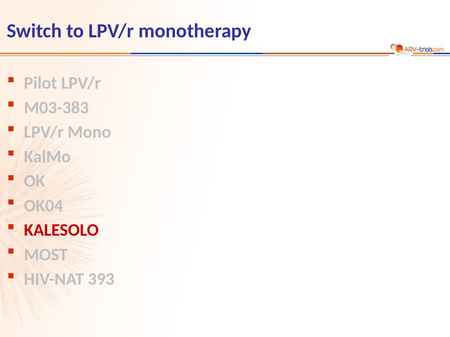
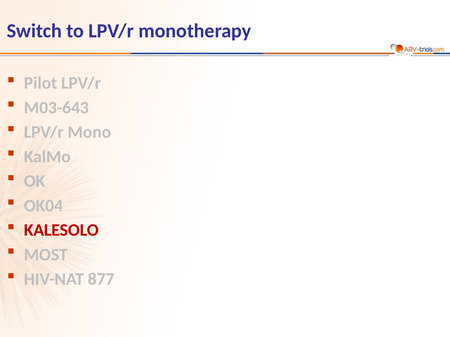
M03-383: M03-383 -> M03-643 (56, 108)
393: 393 -> 877 (101, 280)
